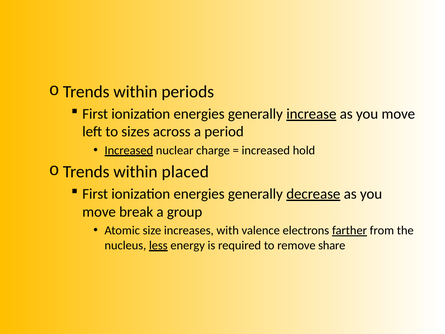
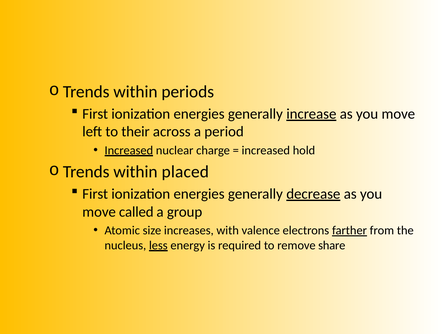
sizes: sizes -> their (136, 132)
break: break -> called (136, 212)
